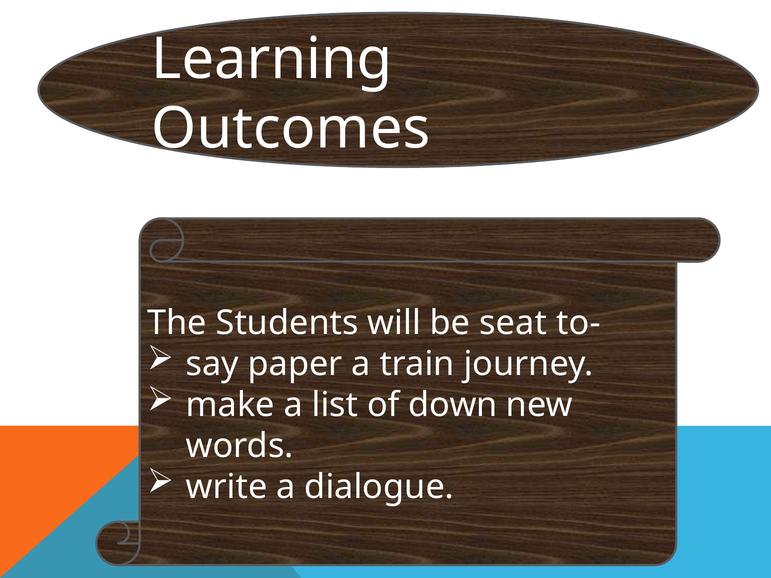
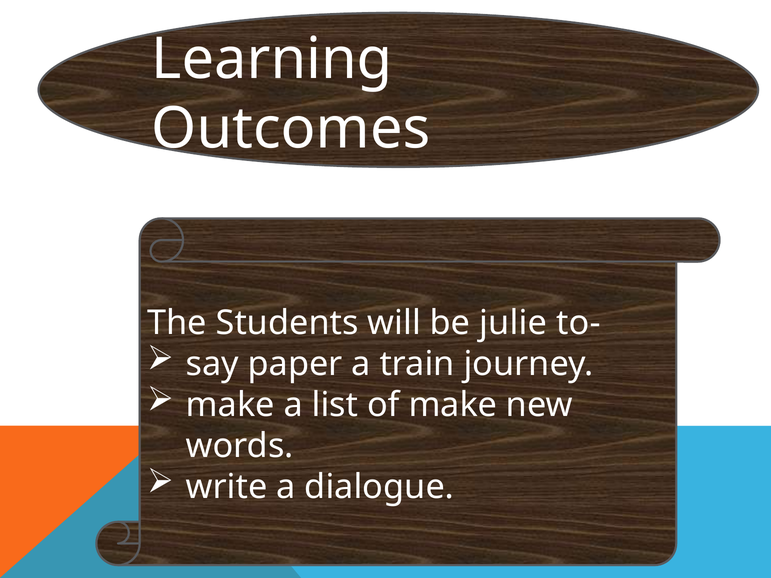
seat: seat -> julie (513, 323)
of down: down -> make (453, 405)
